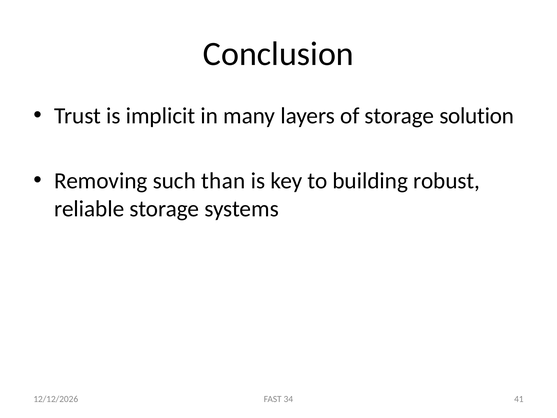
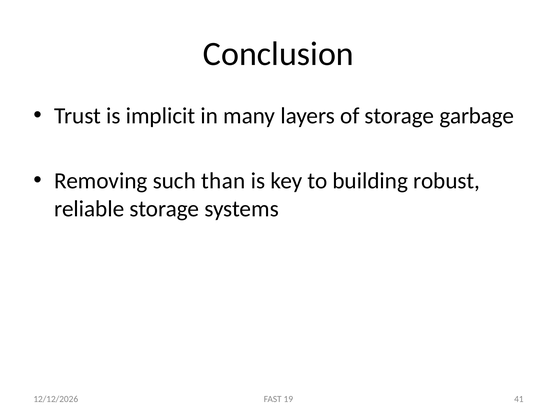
solution: solution -> garbage (477, 116)
34: 34 -> 19 (288, 399)
